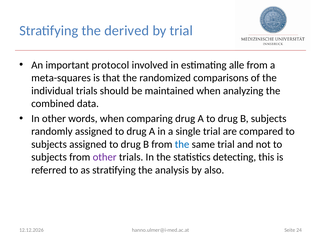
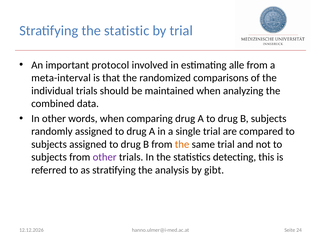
derived: derived -> statistic (127, 31)
meta-squares: meta-squares -> meta-interval (61, 78)
the colour: blue -> orange (182, 144)
also: also -> gibt (214, 170)
